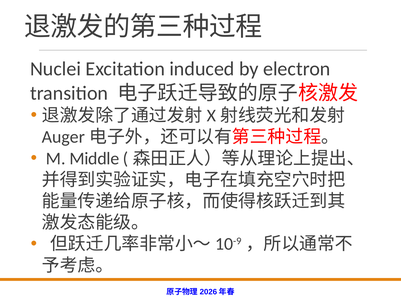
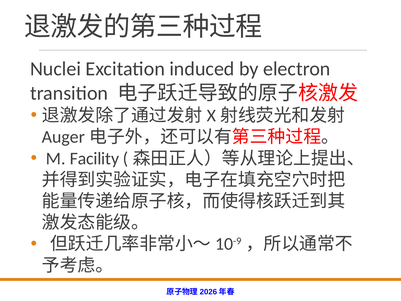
Middle: Middle -> Facility (94, 158)
